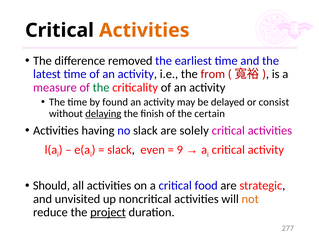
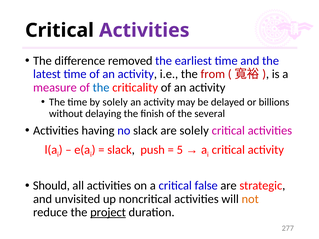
Activities colour: orange -> purple (144, 30)
the colour: green -> blue (101, 88)
by found: found -> solely (115, 102)
consist: consist -> billions (274, 102)
delaying underline: present -> none (103, 114)
certain: certain -> several (210, 114)
even: even -> push (153, 150)
9: 9 -> 5 (180, 150)
food: food -> false (206, 186)
